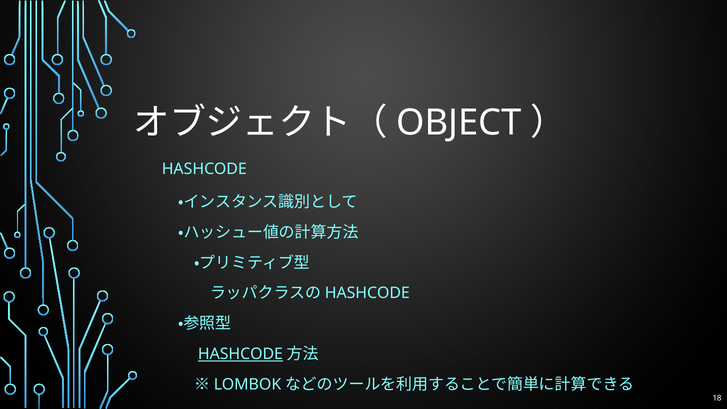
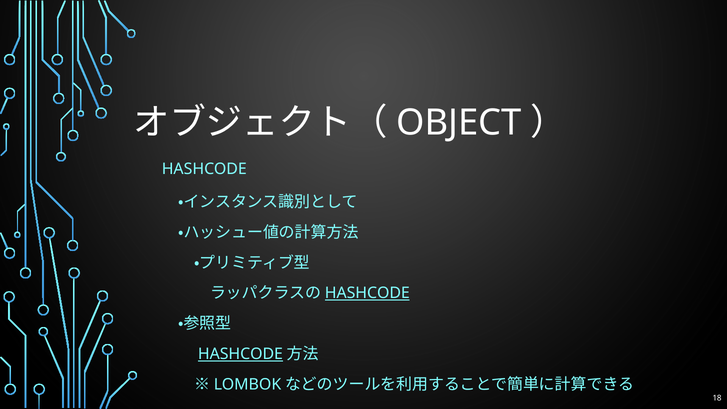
HASHCODE underline: none -> present (367, 293)
